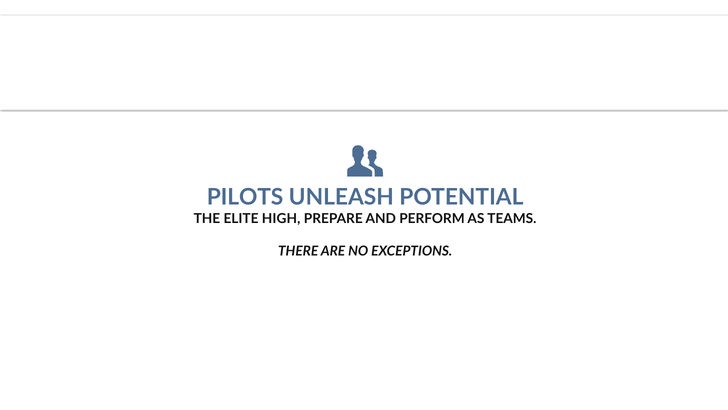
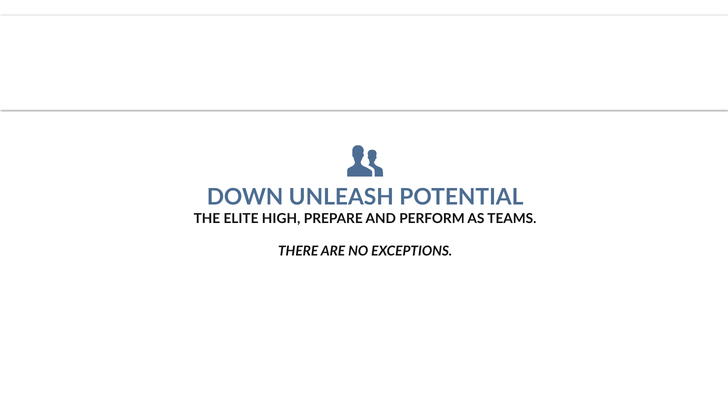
PILOTS: PILOTS -> DOWN (245, 197)
